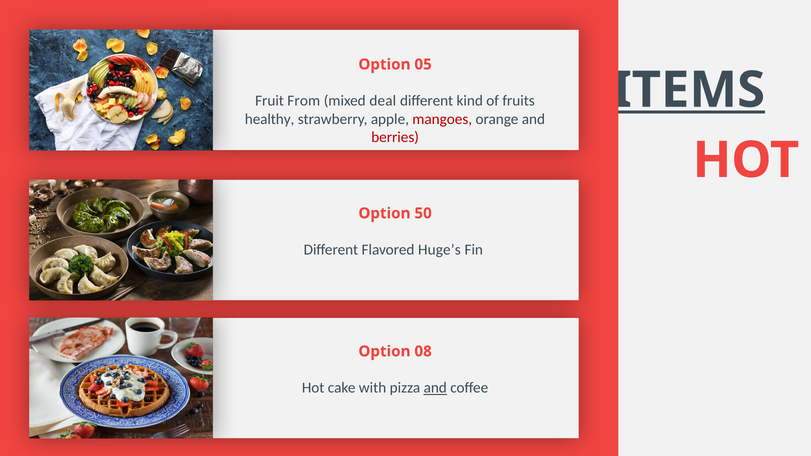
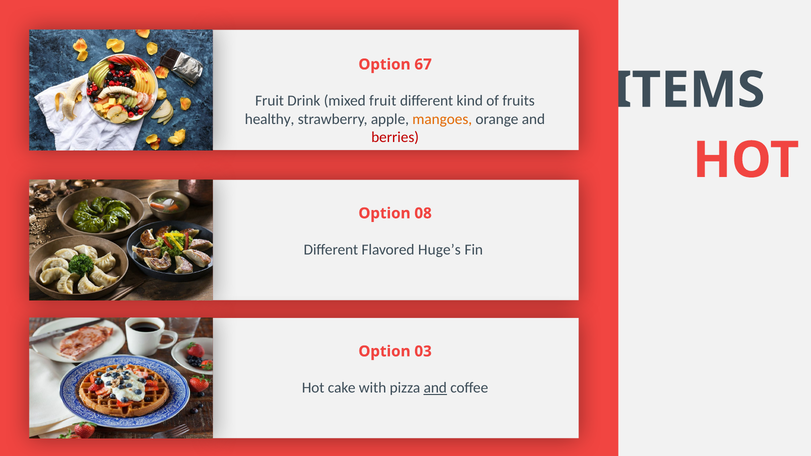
05: 05 -> 67 (423, 64)
ITEMS underline: present -> none (689, 90)
From: From -> Drink (304, 101)
mixed deal: deal -> fruit (383, 101)
mangoes colour: red -> orange (442, 119)
50: 50 -> 08 (423, 213)
08: 08 -> 03 (423, 351)
